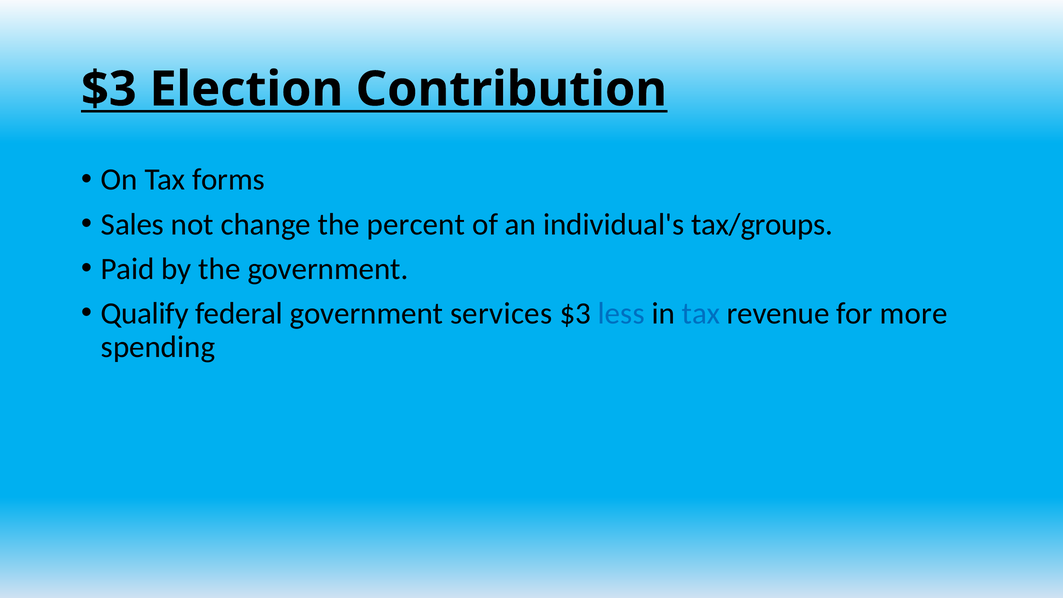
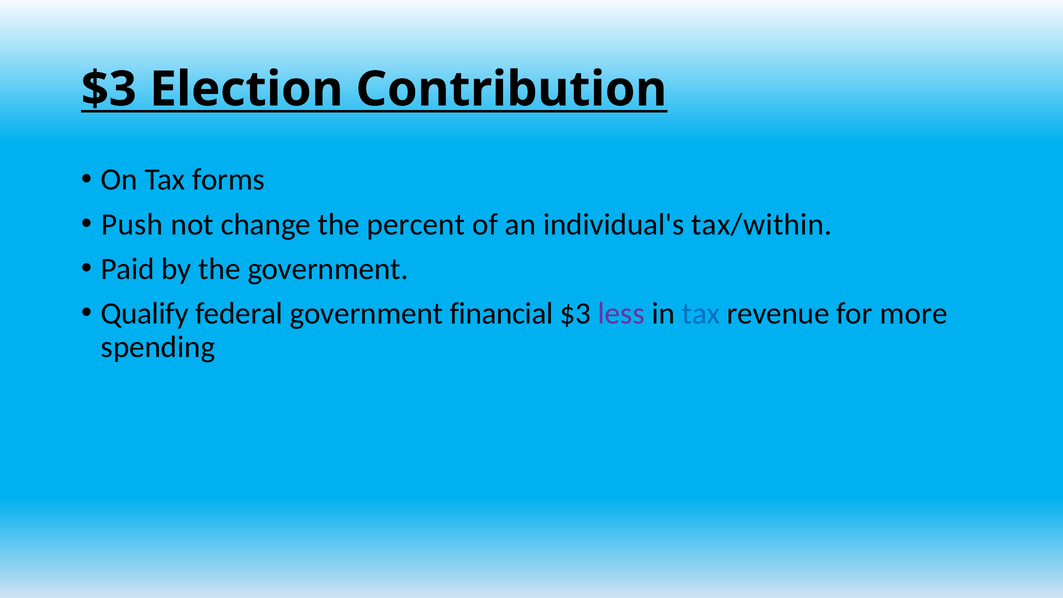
Sales: Sales -> Push (132, 224)
tax/groups: tax/groups -> tax/within (762, 224)
services: services -> financial (501, 313)
less colour: blue -> purple (621, 313)
